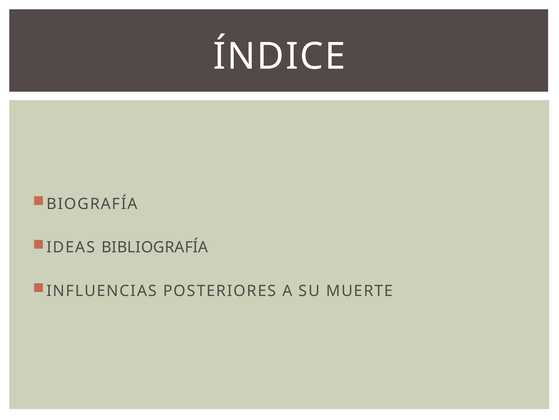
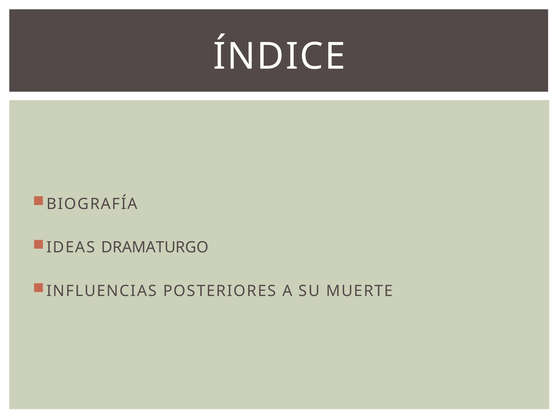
BIBLIOGRAFÍA: BIBLIOGRAFÍA -> DRAMATURGO (155, 247)
